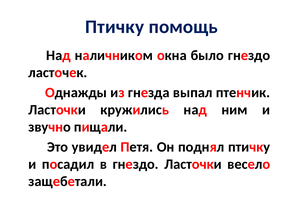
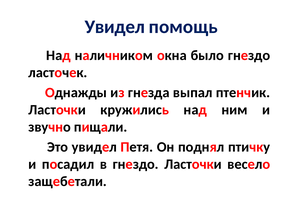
Птичку: Птичку -> Увидел (115, 27)
